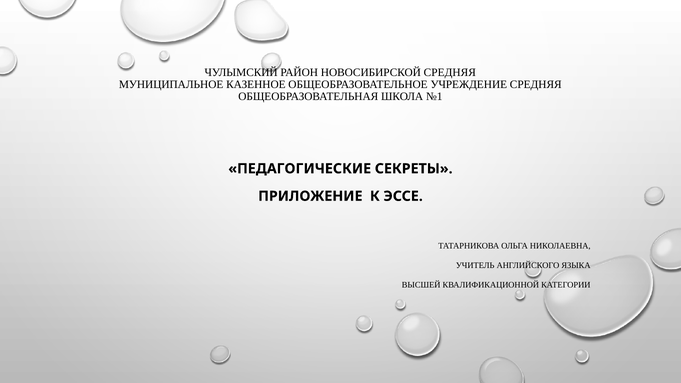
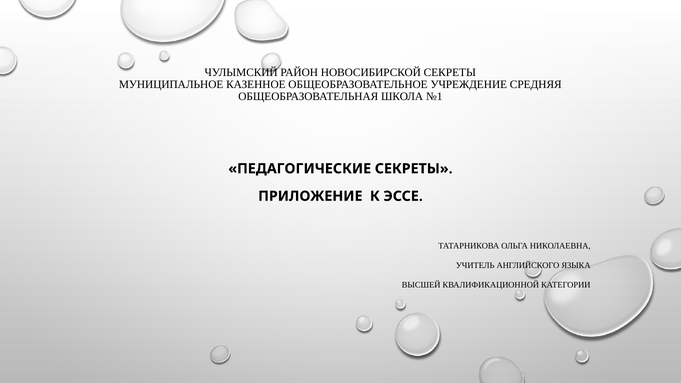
НОВОСИБИРСКОЙ СРЕДНЯЯ: СРЕДНЯЯ -> СЕКРЕТЫ (450, 72)
